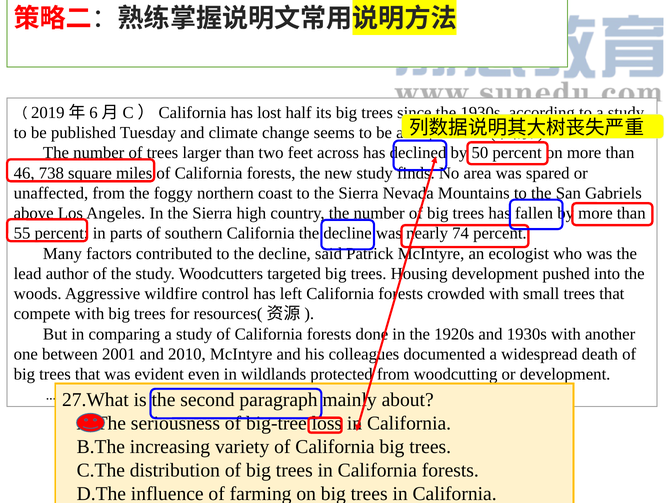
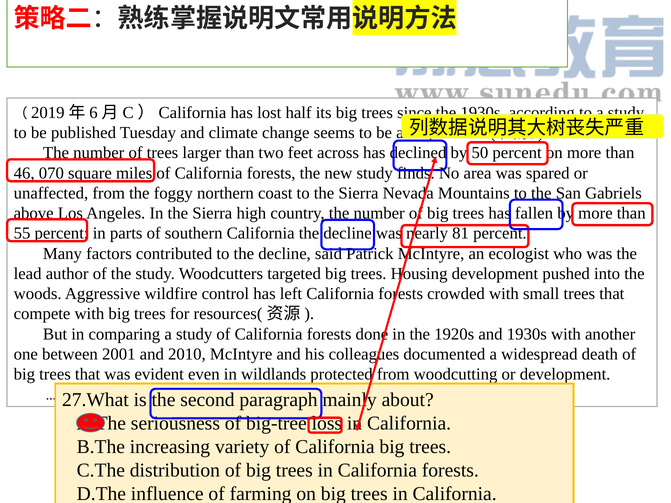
738: 738 -> 070 (51, 173)
74: 74 -> 81 (461, 233)
